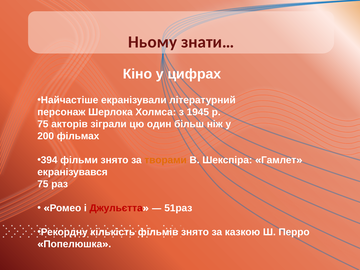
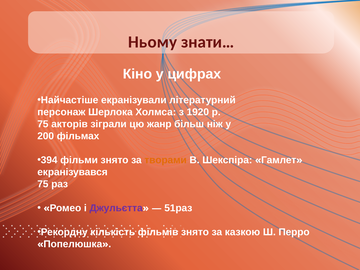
1945: 1945 -> 1920 (198, 112)
один: один -> жанр (159, 124)
Джульєтта colour: red -> purple (116, 208)
